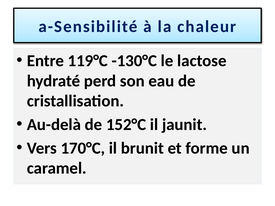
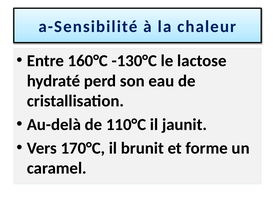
119°C: 119°C -> 160°C (88, 61)
152°C: 152°C -> 110°C (126, 125)
